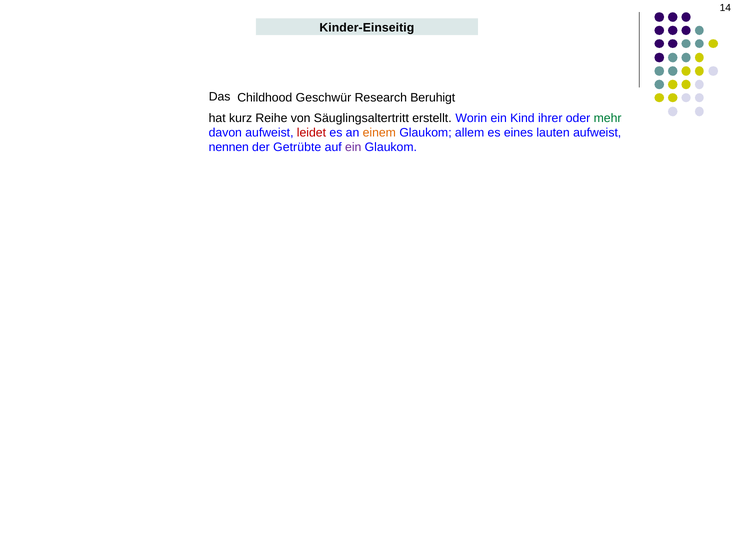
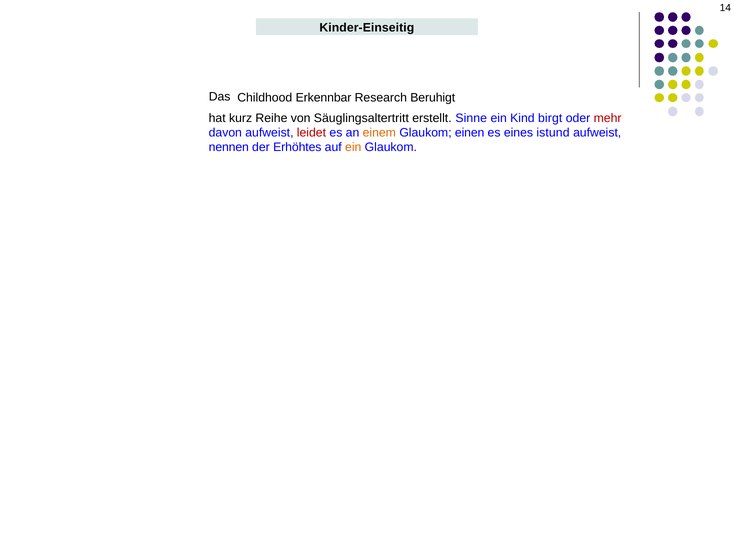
Geschwür: Geschwür -> Erkennbar (324, 97)
Worin: Worin -> Sinne (471, 118)
ihrer: ihrer -> birgt (550, 118)
mehr colour: green -> red (608, 118)
allem: allem -> einen (470, 133)
lauten: lauten -> istund (553, 133)
Getrübte: Getrübte -> Erhöhtes (297, 147)
ein colour: purple -> orange (353, 147)
